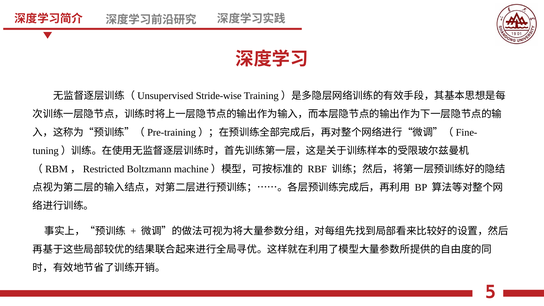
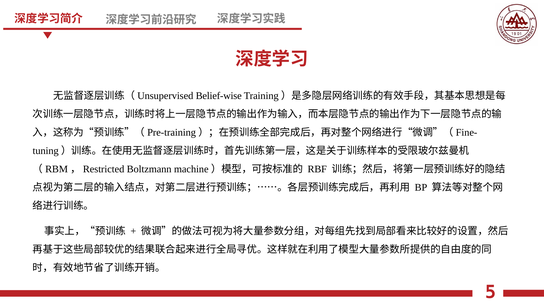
Stride-wise: Stride-wise -> Belief-wise (219, 96)
